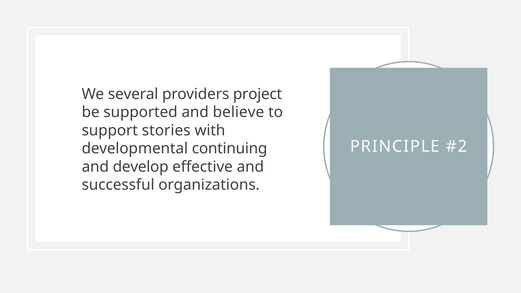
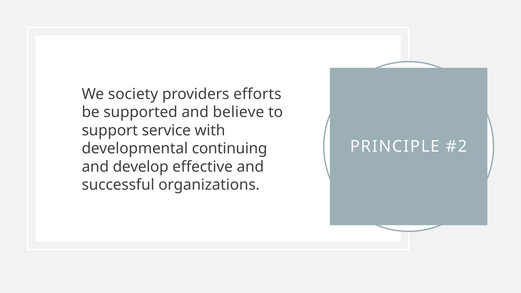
several: several -> society (133, 94)
project: project -> efforts (257, 94)
stories: stories -> service (166, 130)
